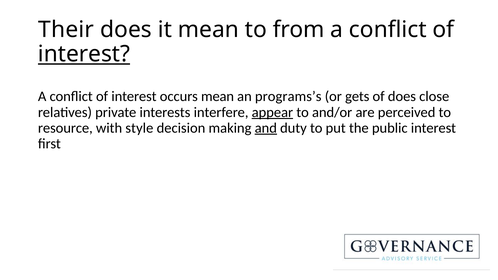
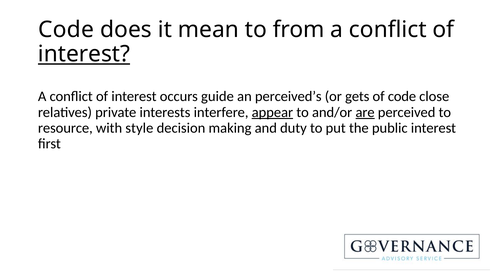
Their: Their -> Code (66, 30)
occurs mean: mean -> guide (217, 97)
programs’s: programs’s -> perceived’s (288, 97)
of does: does -> code (402, 97)
are underline: none -> present (365, 112)
and underline: present -> none (266, 128)
